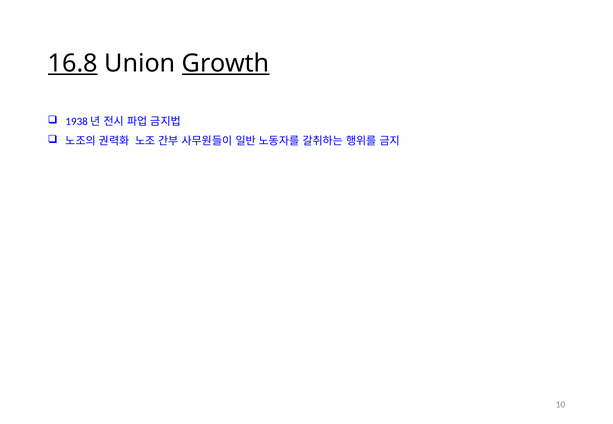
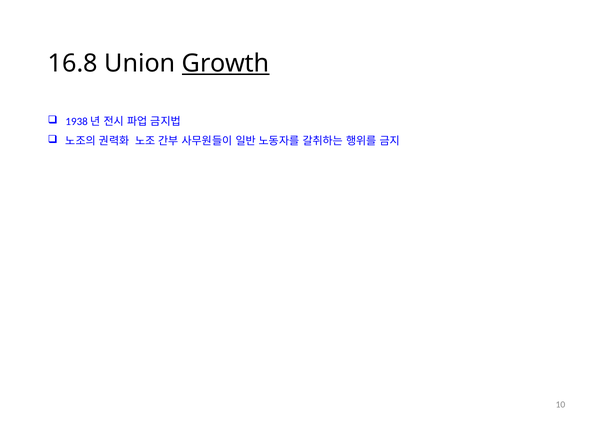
16.8 underline: present -> none (73, 63)
